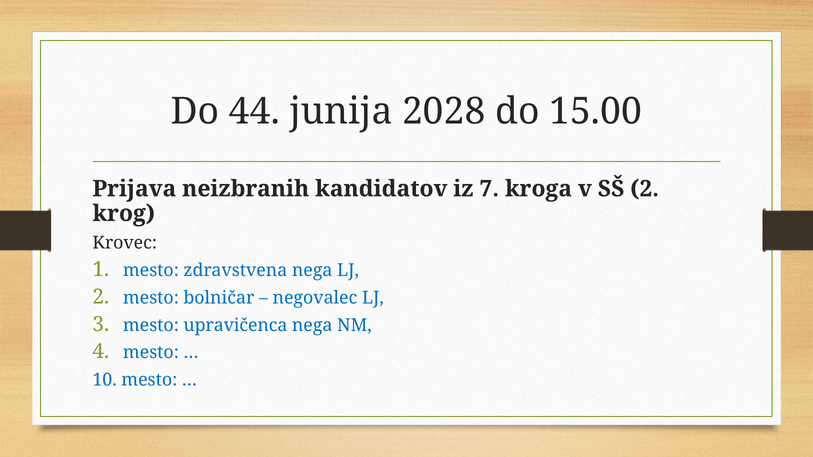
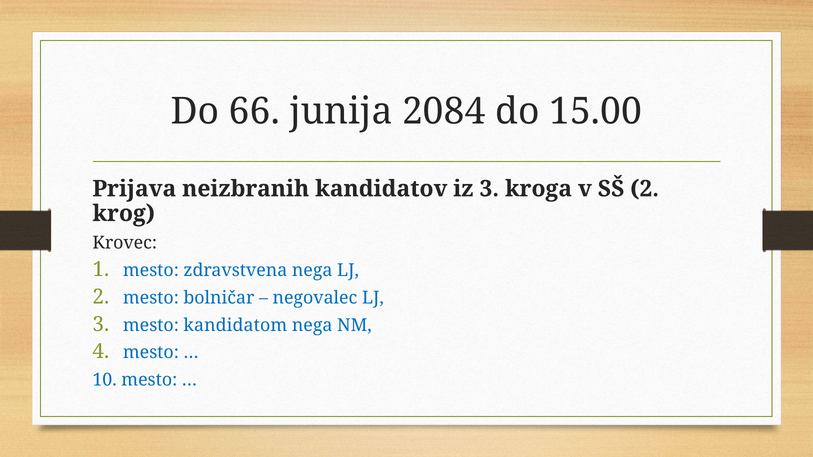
44: 44 -> 66 (254, 112)
2028: 2028 -> 2084 (444, 112)
iz 7: 7 -> 3 (489, 189)
upravičenca: upravičenca -> kandidatom (235, 325)
